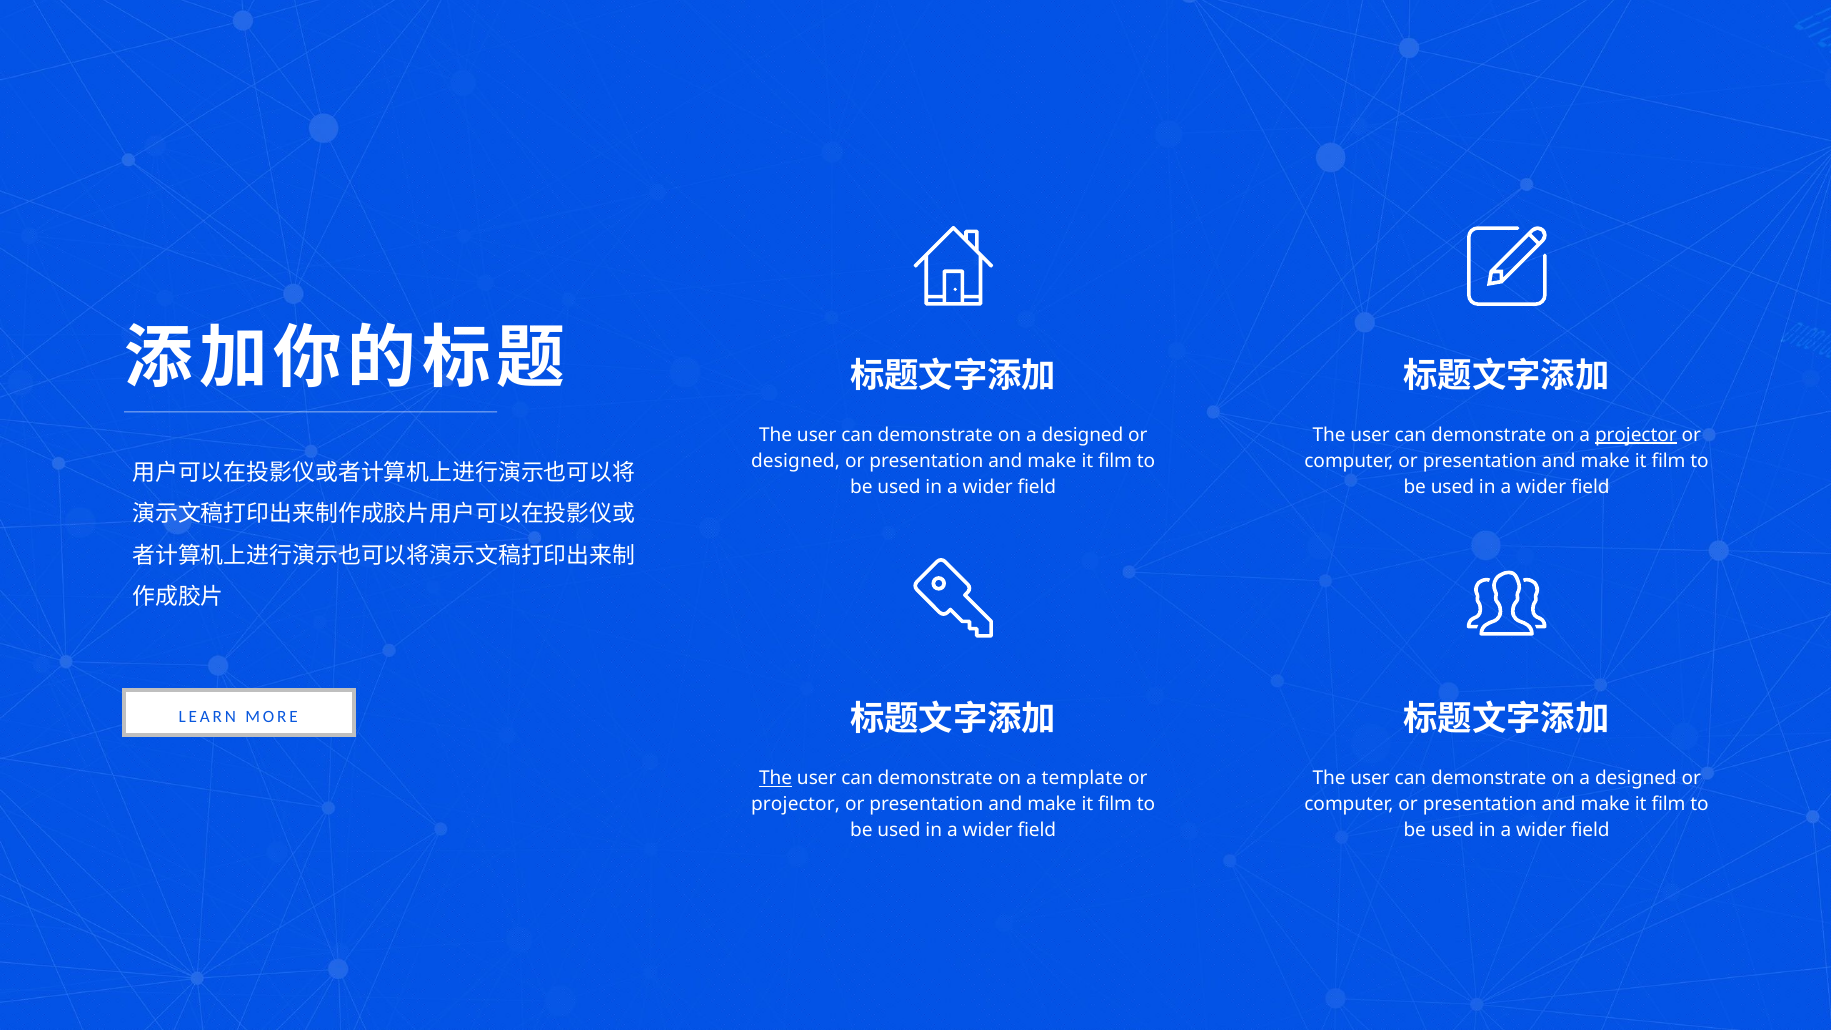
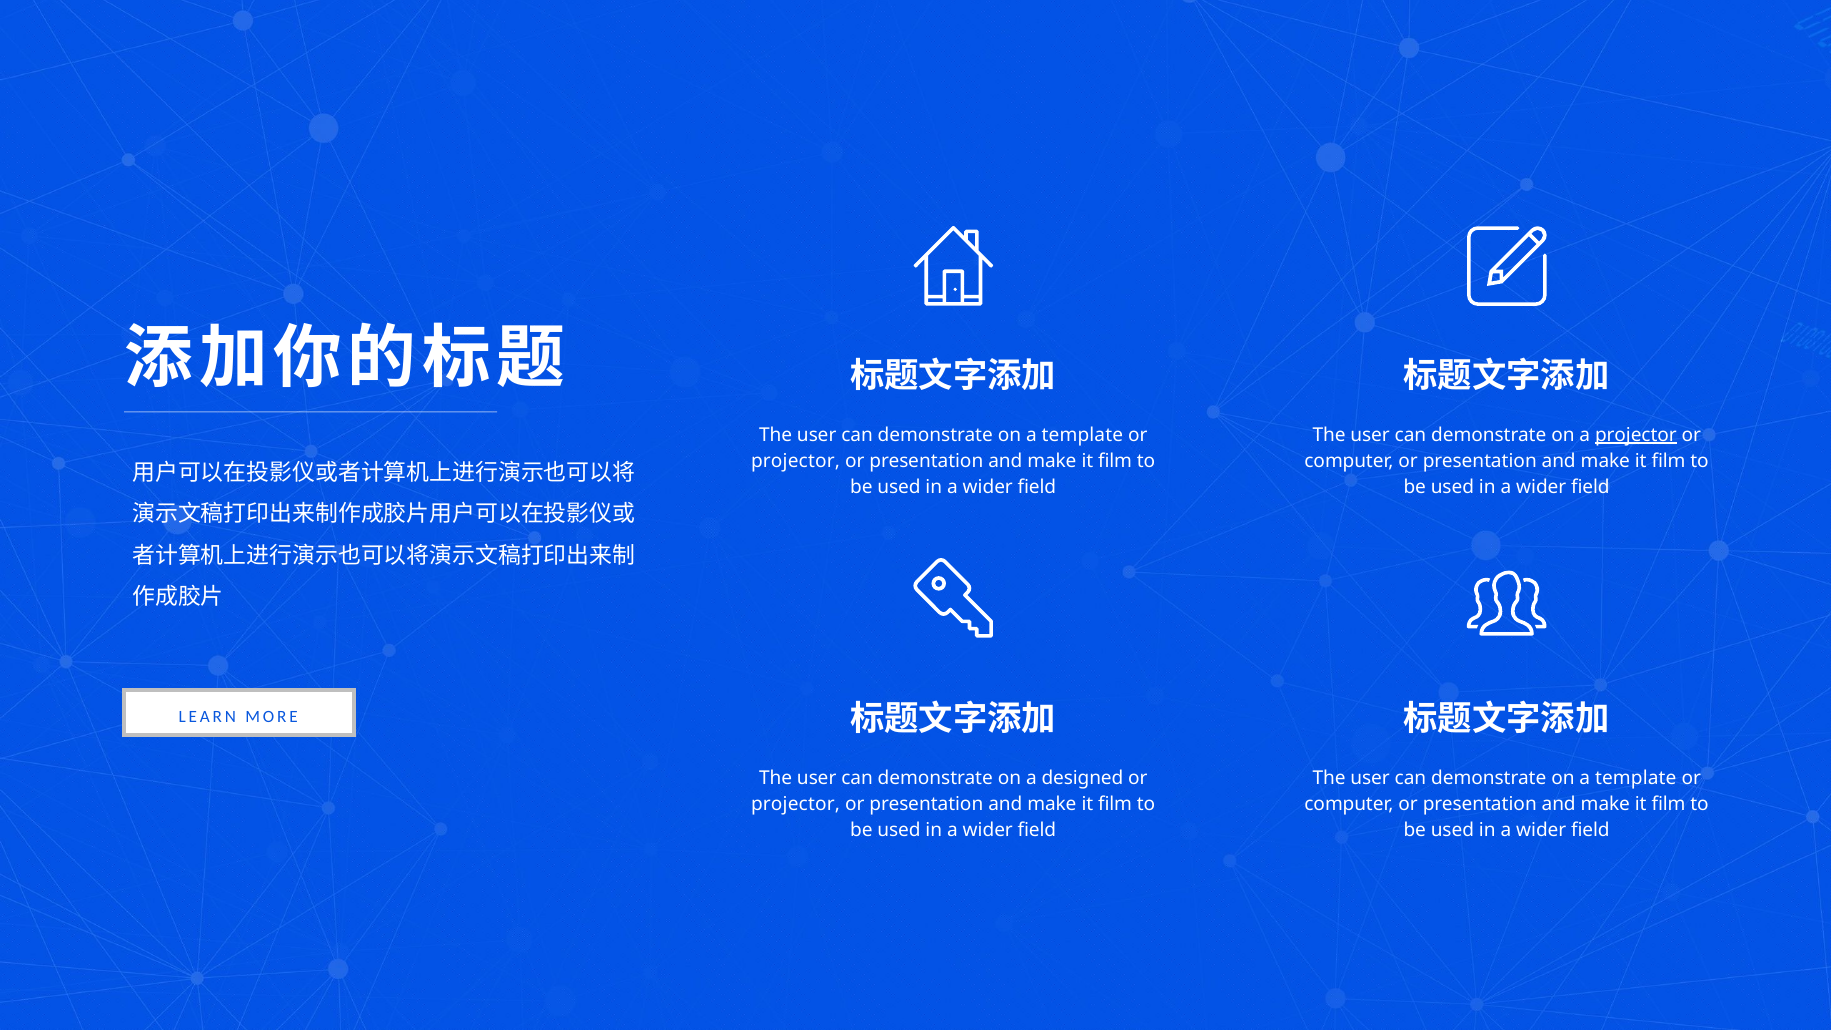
designed: designed -> template (1082, 435)
designed: designed -> projector (795, 461)
The underline: present -> none (776, 778)
template: template -> designed (1082, 778)
designed: designed -> template (1636, 778)
